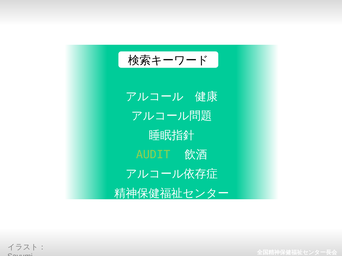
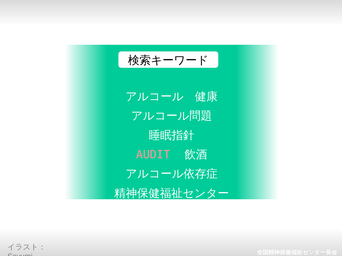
AUDIT colour: light green -> pink (153, 155)
